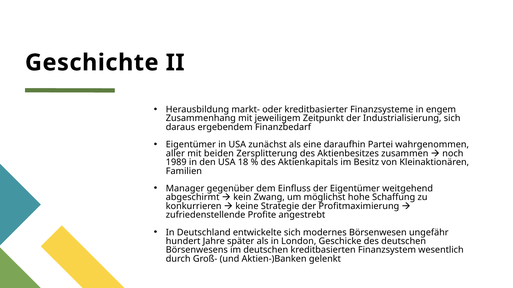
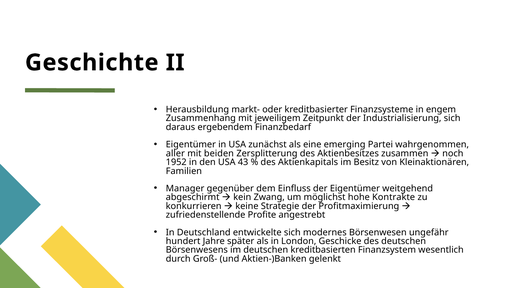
daraufhin: daraufhin -> emerging (345, 145)
1989: 1989 -> 1952 (176, 163)
18: 18 -> 43 (243, 163)
Schaffung: Schaffung -> Kontrakte (394, 198)
